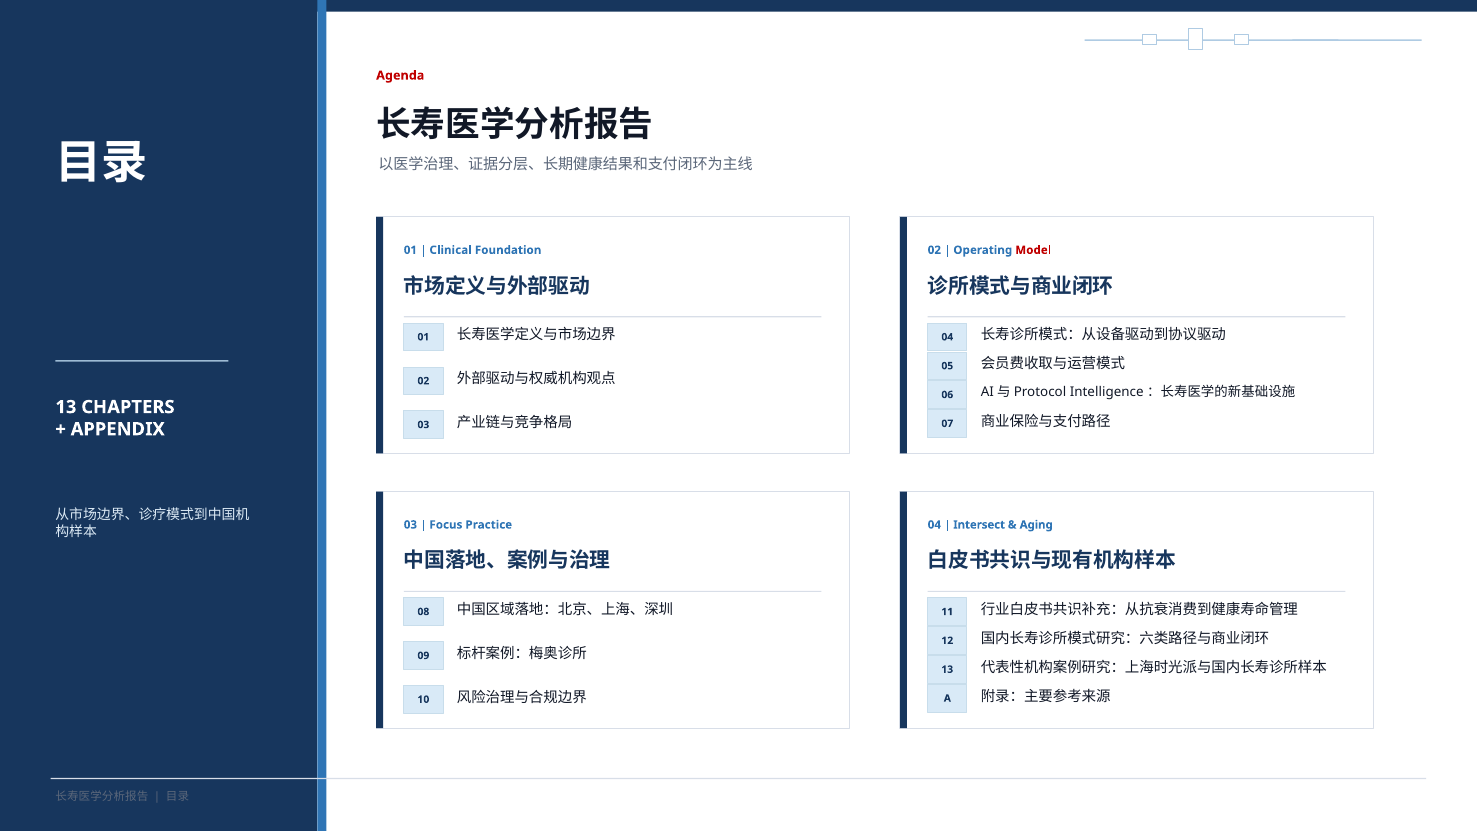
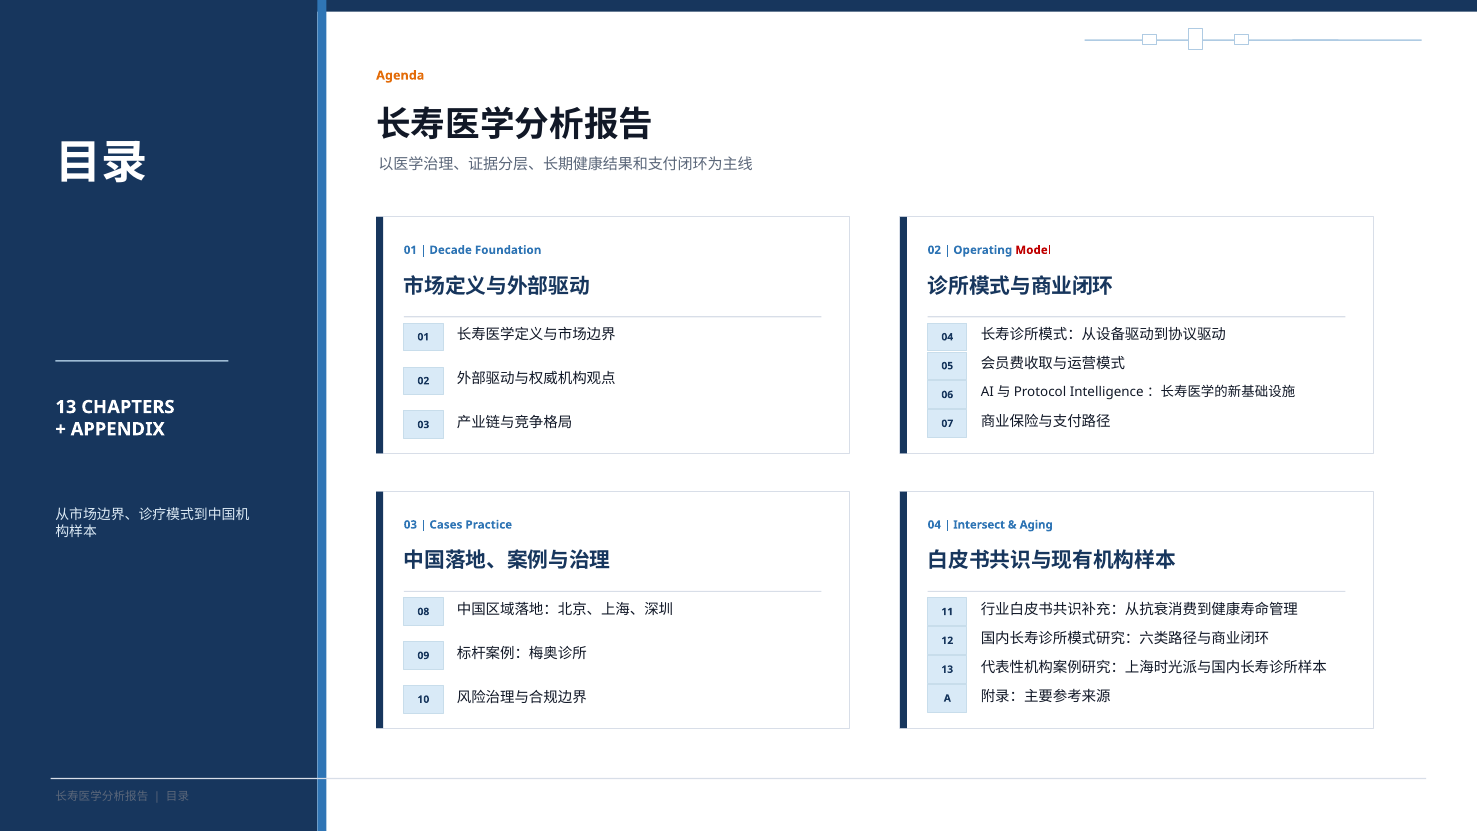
Agenda colour: red -> orange (400, 75)
Clinical: Clinical -> Decade (451, 250)
Focus: Focus -> Cases (446, 525)
